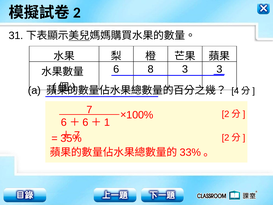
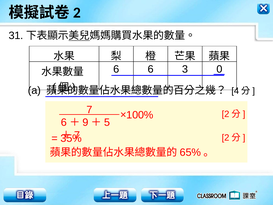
6 8: 8 -> 6 (151, 69)
3 3: 3 -> 0 (219, 69)
6: 6 -> 9 (85, 122)
1: 1 -> 5 (107, 122)
33%: 33% -> 65% (190, 152)
